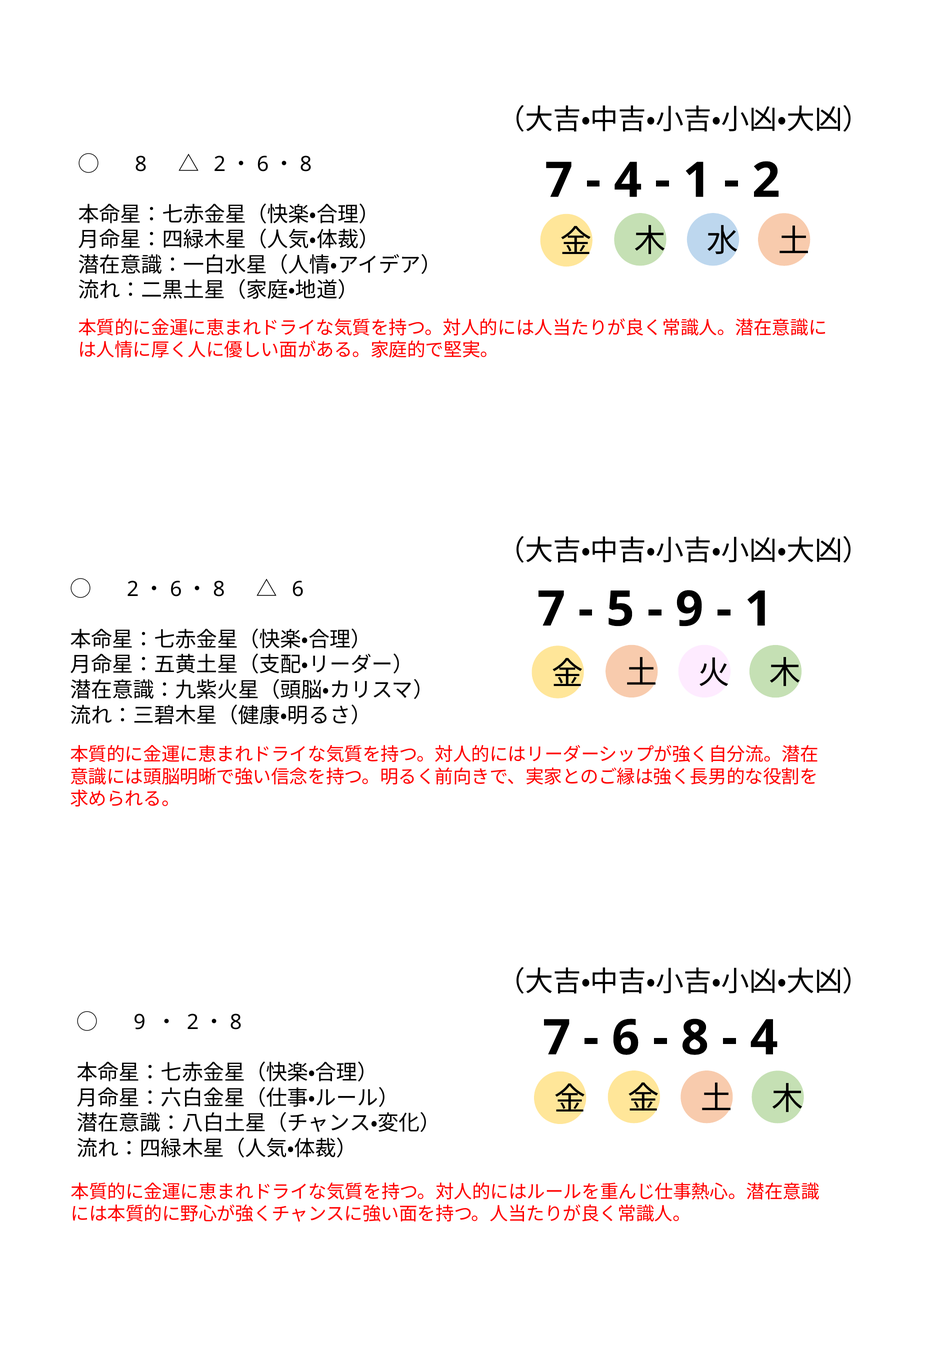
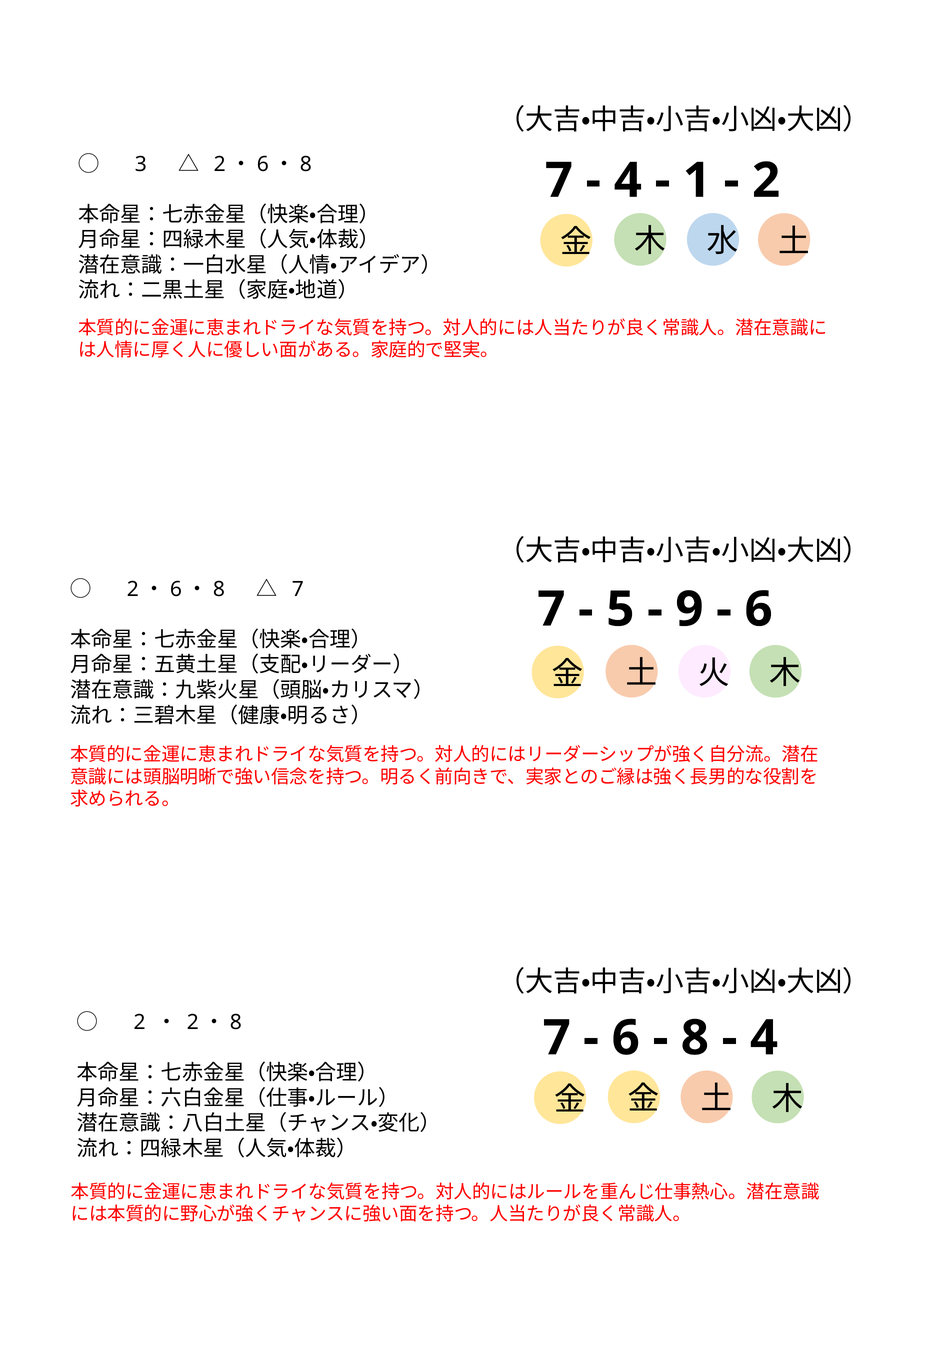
8: 8 -> 3 (141, 164)
6: 6 -> 7 (298, 589)
1: 1 -> 6 (759, 609)
9: 9 -> 2 (140, 1022)
